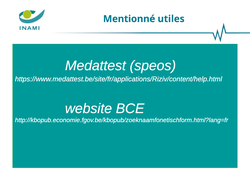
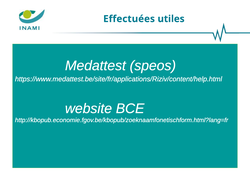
Mentionné: Mentionné -> Effectuées (129, 19)
